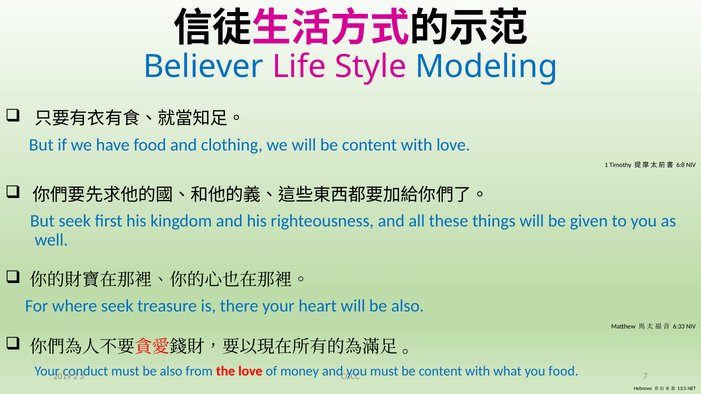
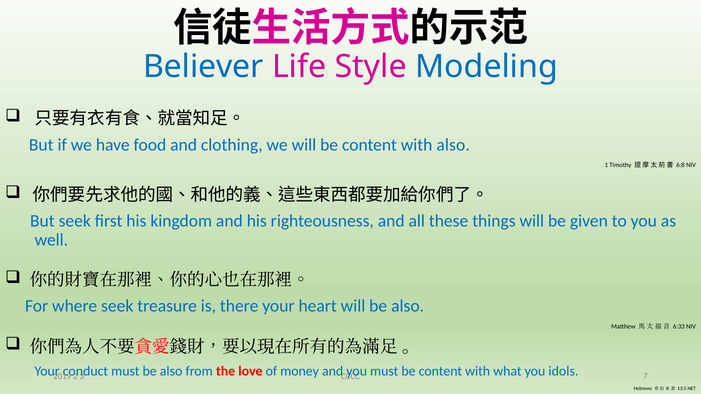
with love: love -> also (453, 145)
you food: food -> idols (563, 371)
